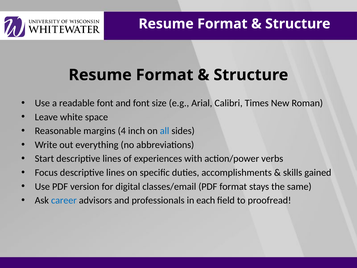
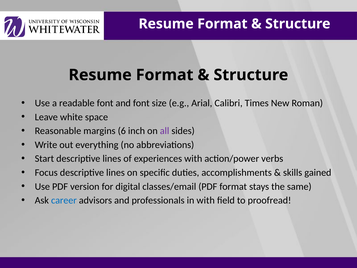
4: 4 -> 6 (122, 131)
all colour: blue -> purple (165, 131)
in each: each -> with (206, 200)
